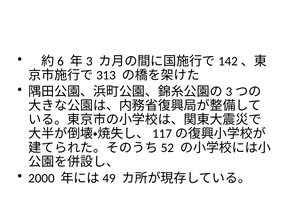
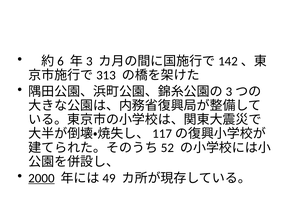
2000 underline: none -> present (41, 178)
